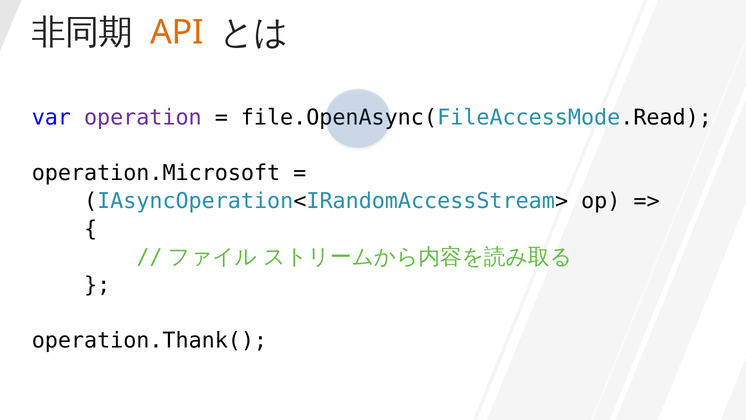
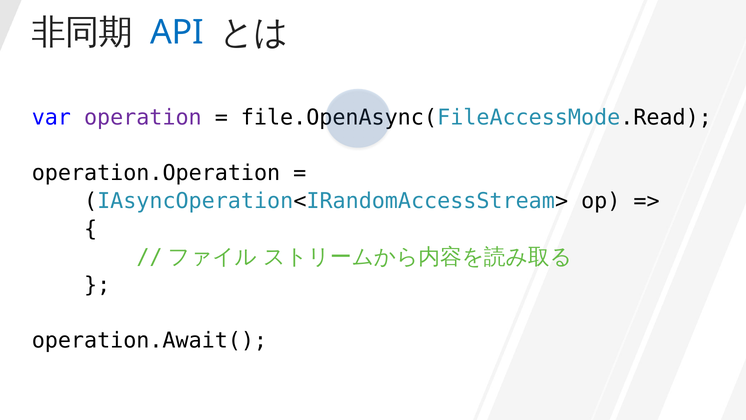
API colour: orange -> blue (177, 32)
operation.Microsoft: operation.Microsoft -> operation.Operation (156, 173)
operation.Thank(: operation.Thank( -> operation.Await( (149, 340)
